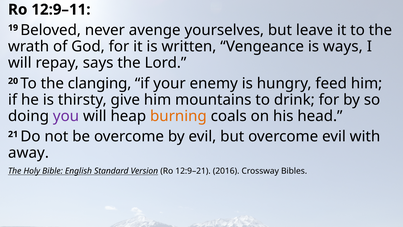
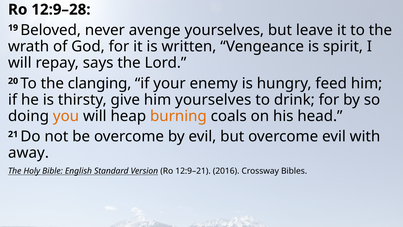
12:9–11: 12:9–11 -> 12:9–28 (61, 10)
ways: ways -> spirit (343, 46)
him mountains: mountains -> yourselves (213, 100)
you colour: purple -> orange (66, 116)
